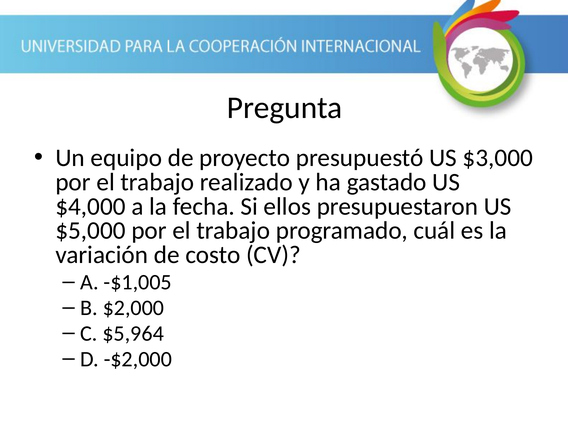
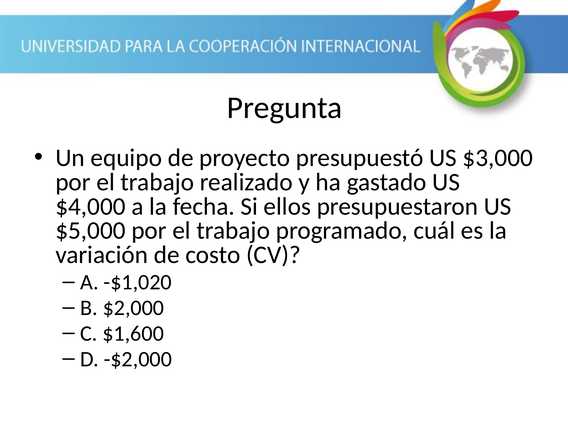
-$1,005: -$1,005 -> -$1,020 (138, 282)
$5,964: $5,964 -> $1,600 (133, 333)
